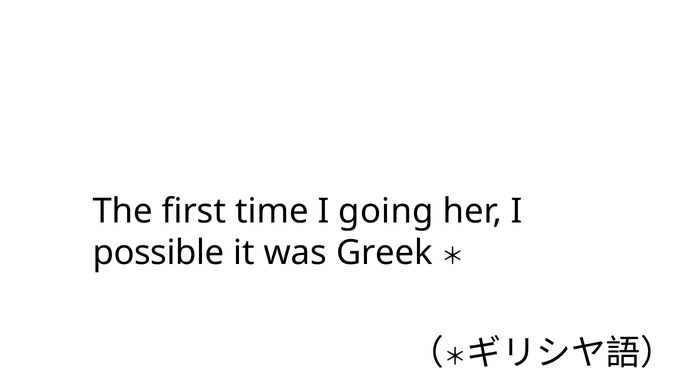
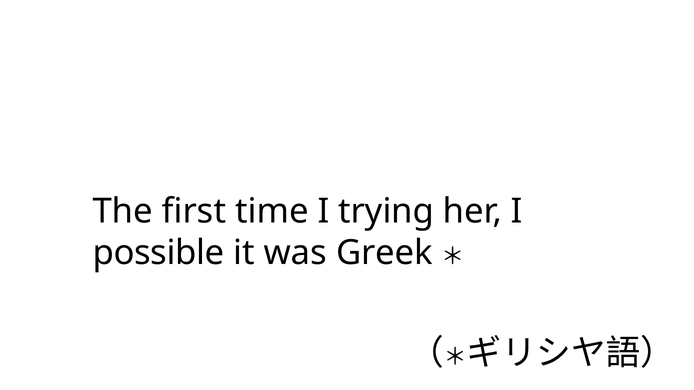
going: going -> trying (386, 211)
